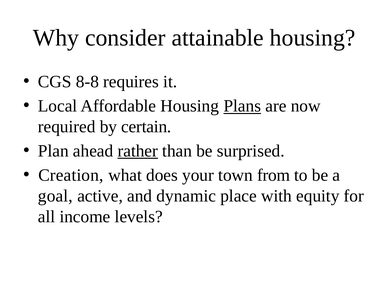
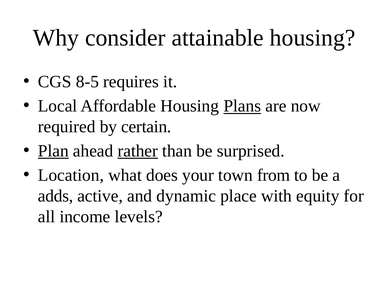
8-8: 8-8 -> 8-5 (87, 82)
Plan underline: none -> present (53, 151)
Creation: Creation -> Location (71, 175)
goal: goal -> adds (56, 196)
